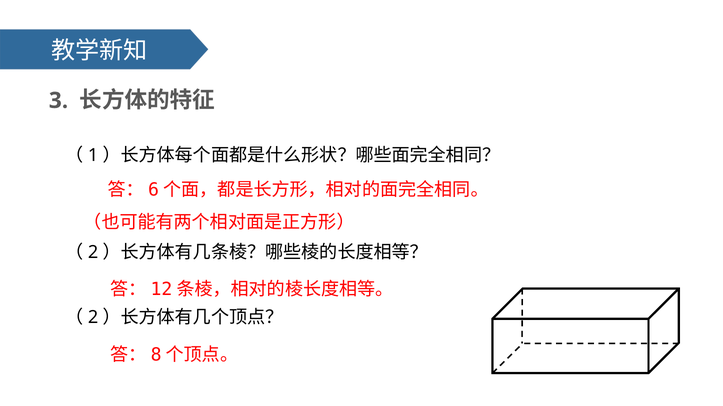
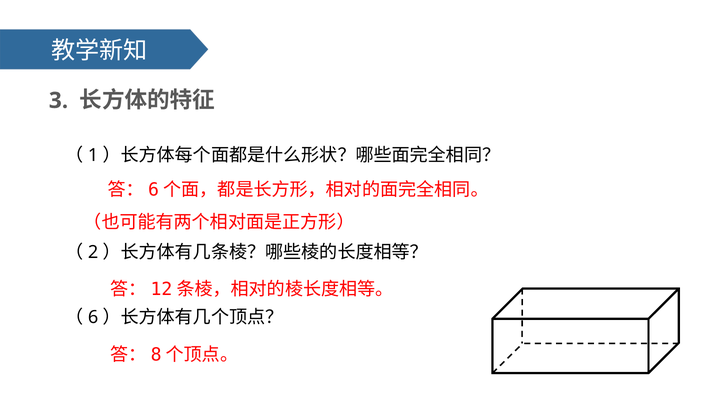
2: 2 -> 6 (93, 318)
